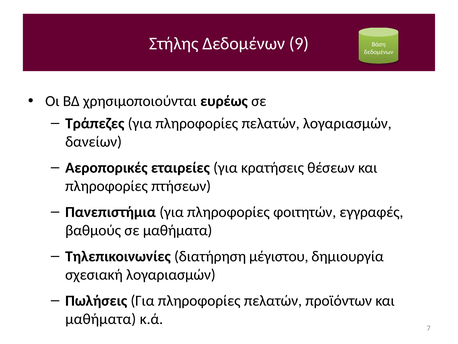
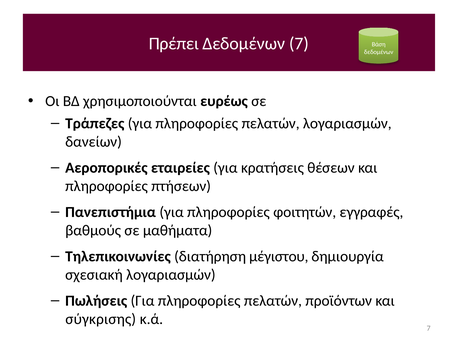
Στήλης: Στήλης -> Πρέπει (174, 44)
Δεδομένων 9: 9 -> 7 (299, 44)
μαθήματα: μαθήματα -> σύγκρισης (101, 319)
